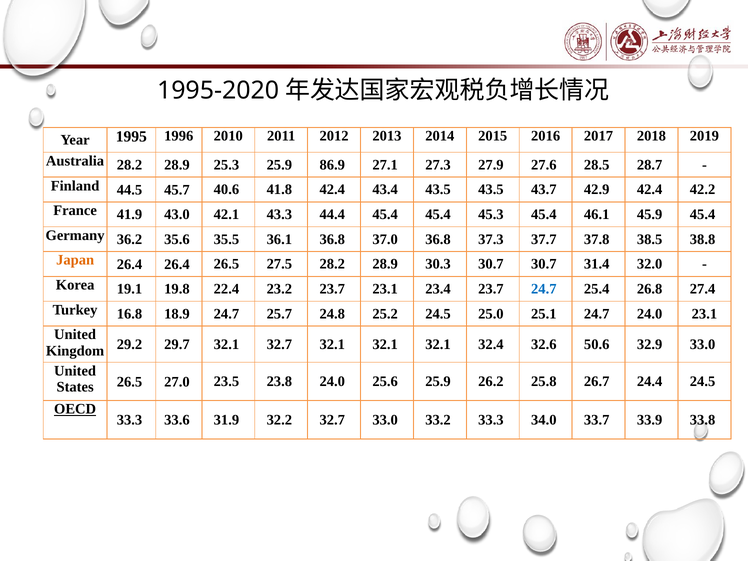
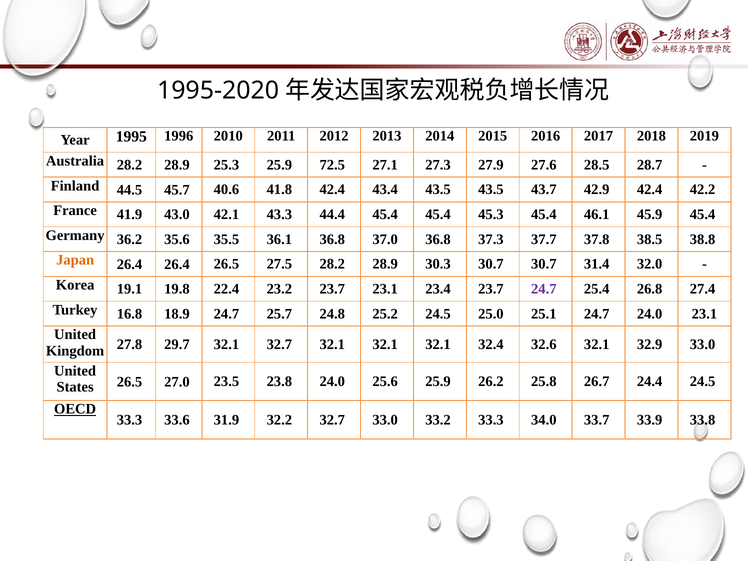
86.9: 86.9 -> 72.5 (332, 165)
24.7 colour: blue -> purple (544, 289)
29.2: 29.2 -> 27.8 (130, 344)
32.6 50.6: 50.6 -> 32.1 (597, 344)
